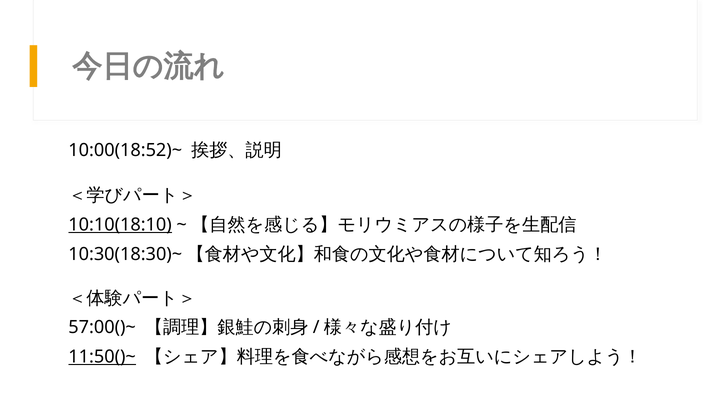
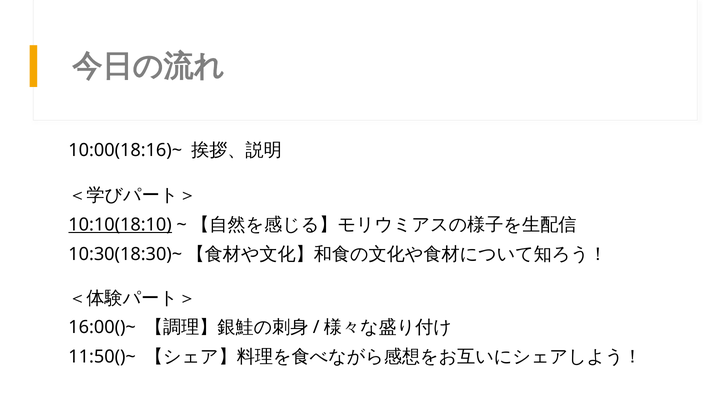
10:00(18:52)~: 10:00(18:52)~ -> 10:00(18:16)~ (125, 150)
57:00()~: 57:00()~ -> 16:00()~ (102, 327)
11:50()~ underline: present -> none (102, 357)
